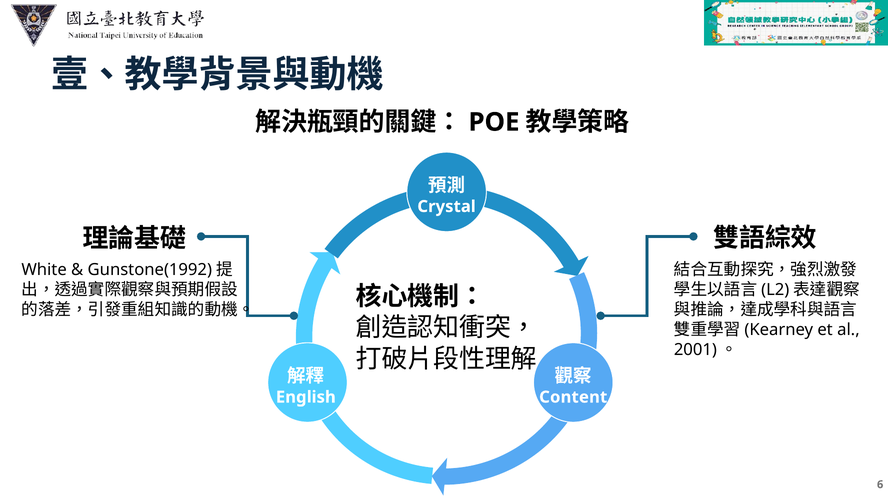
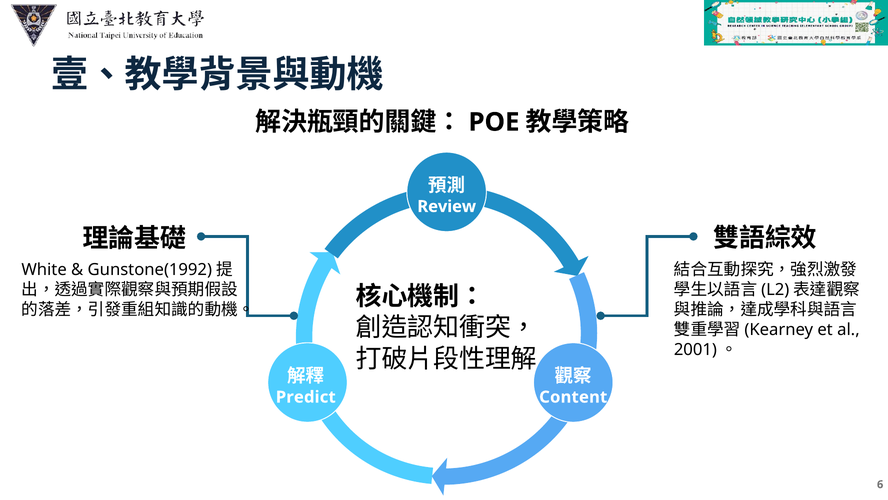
Crystal: Crystal -> Review (447, 206)
English: English -> Predict (306, 397)
